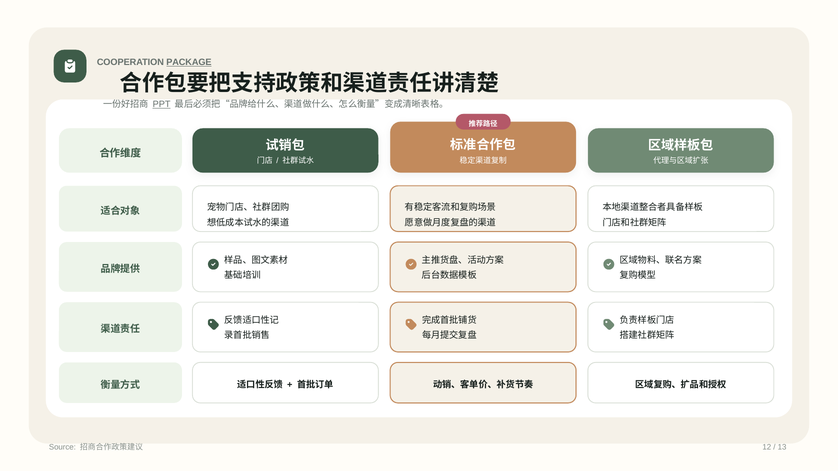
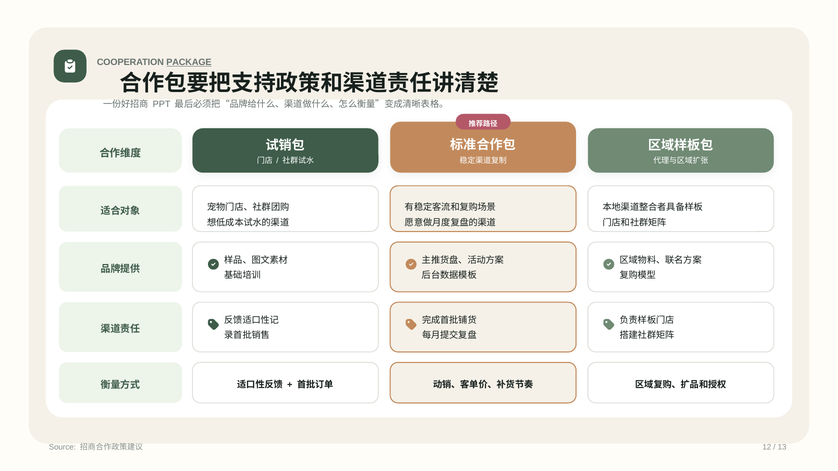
PPT underline: present -> none (162, 104)
